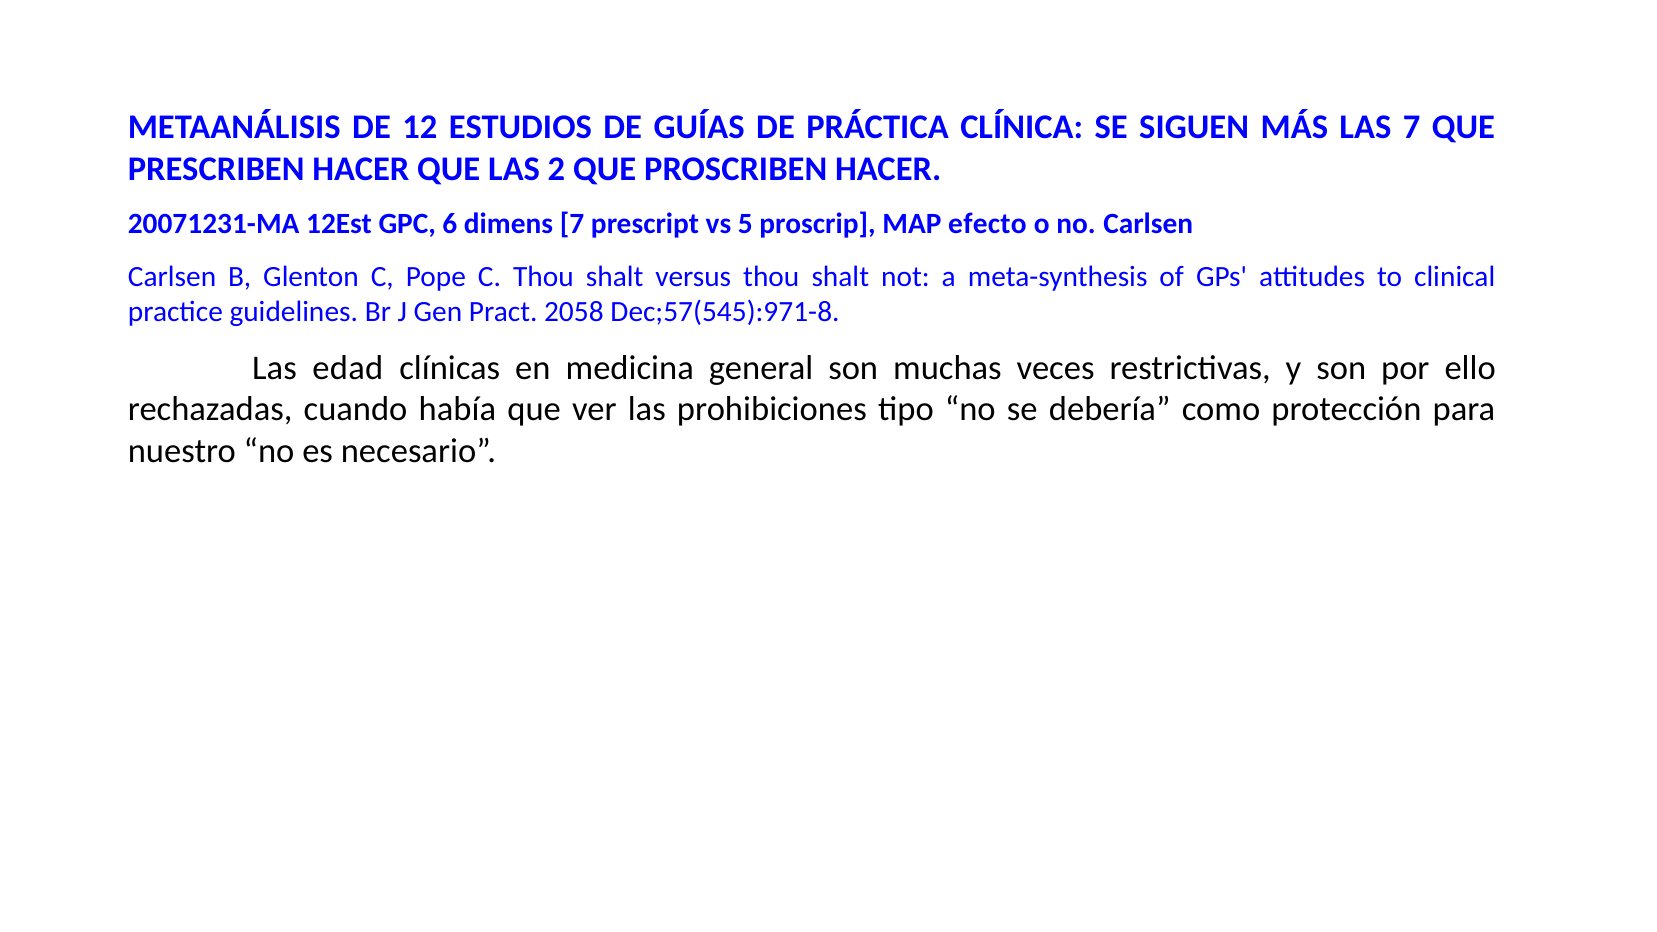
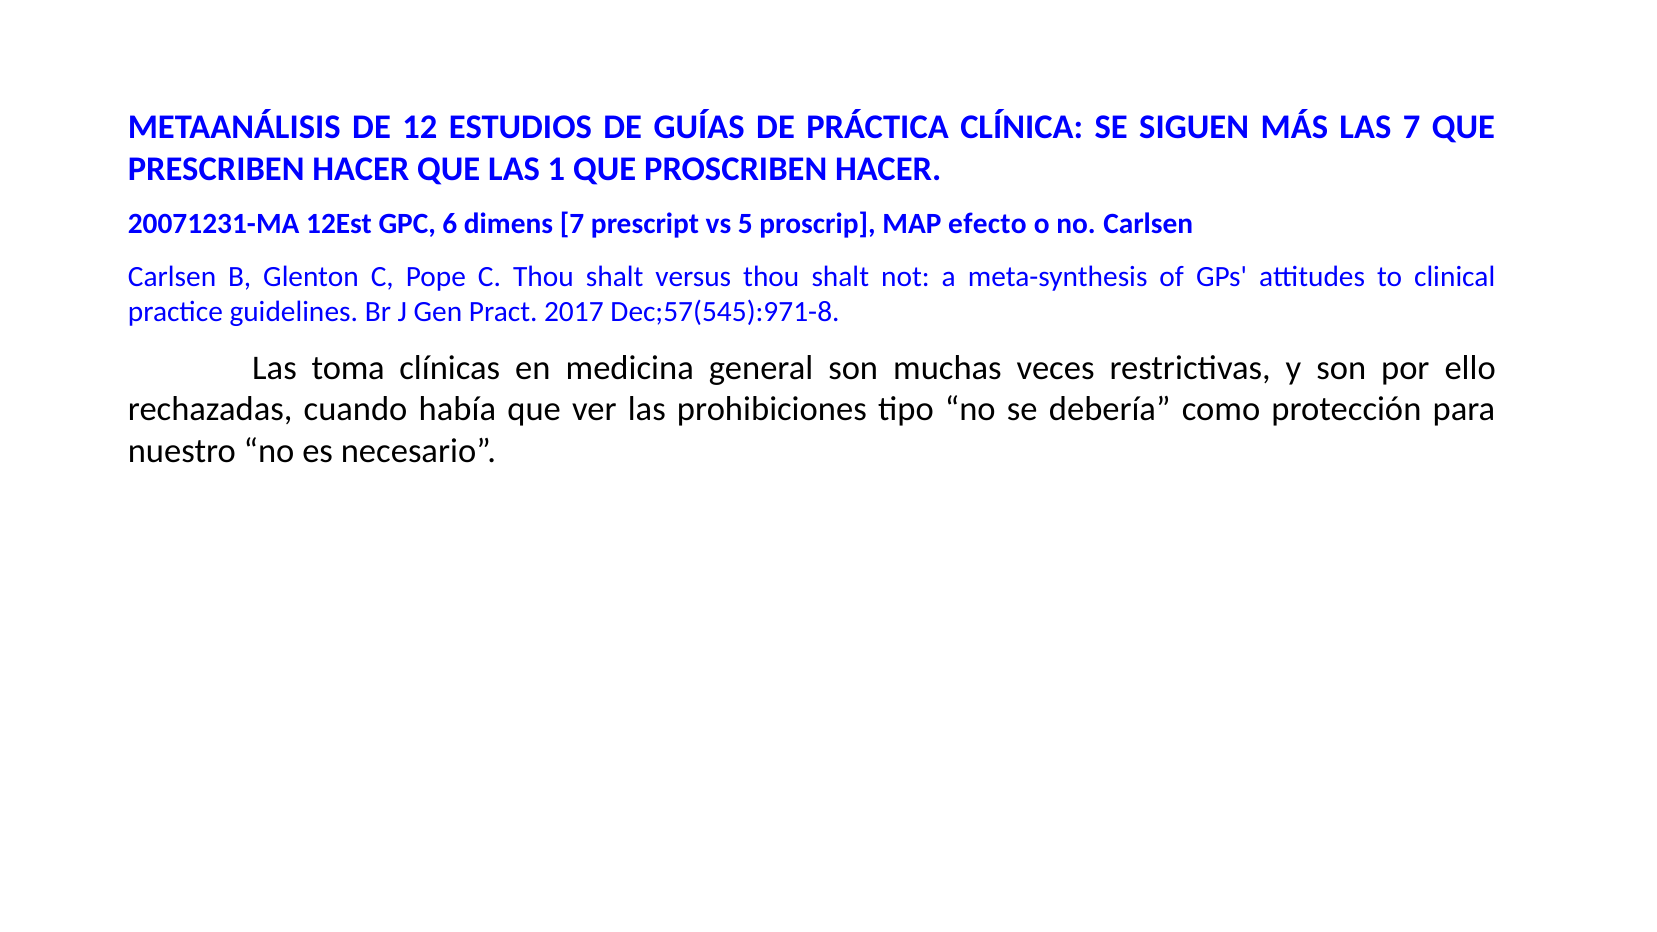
2: 2 -> 1 (556, 169)
2058: 2058 -> 2017 (574, 312)
edad: edad -> toma (348, 368)
